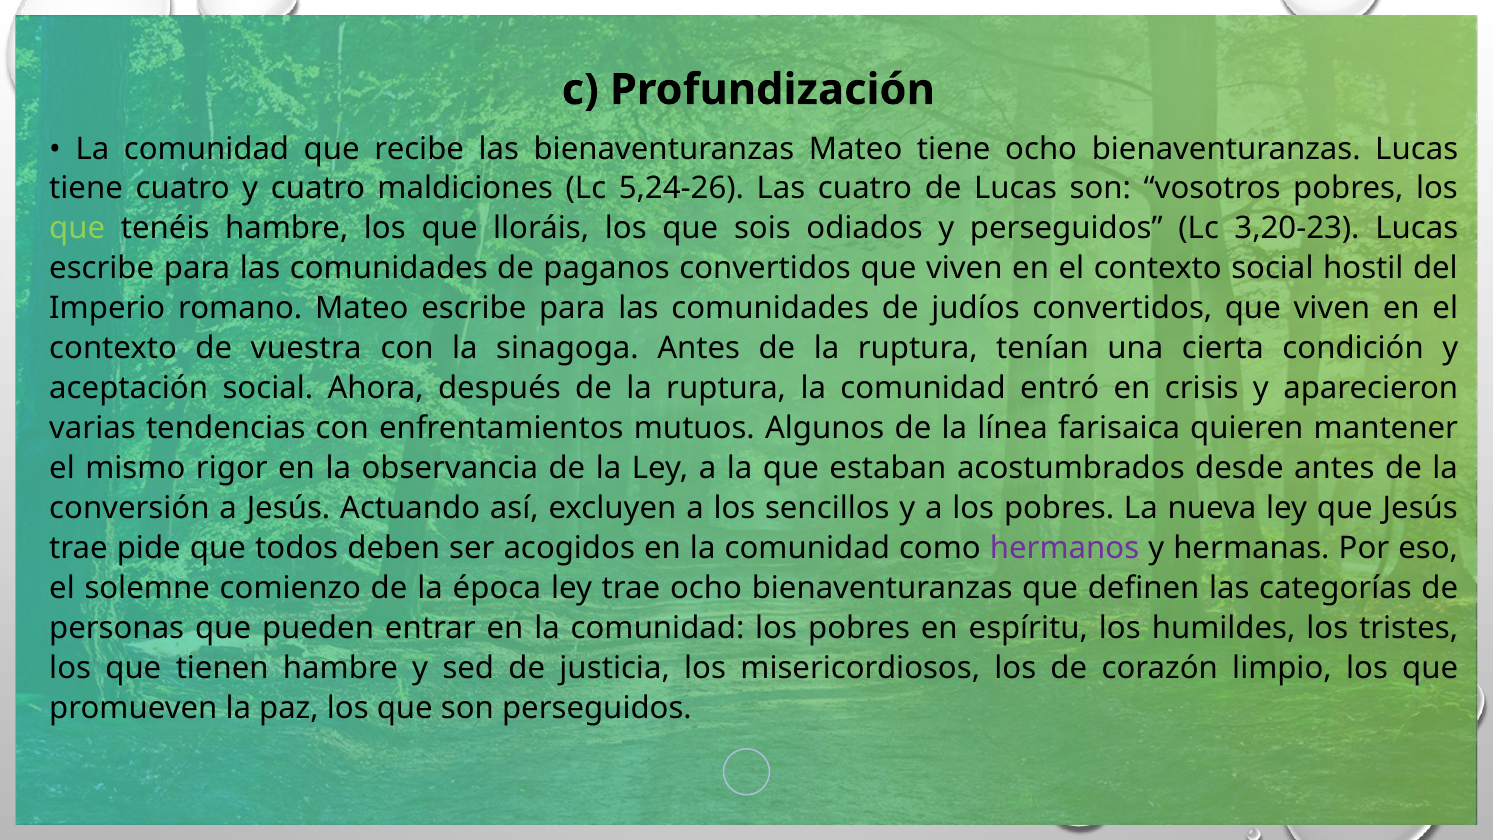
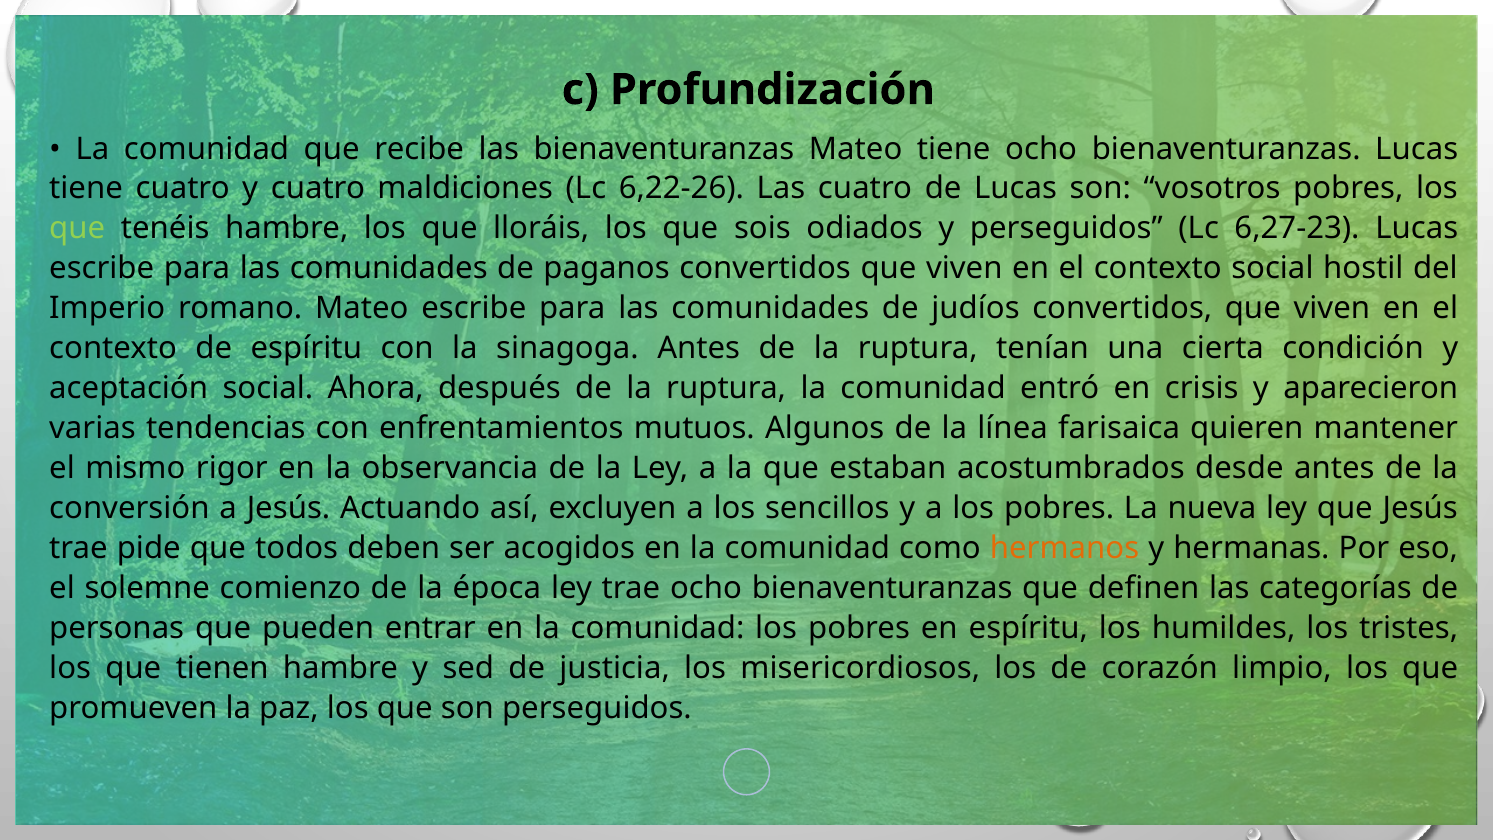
5,24-26: 5,24-26 -> 6,22-26 (681, 189)
3,20-23: 3,20-23 -> 6,27-23 (1297, 229)
de vuestra: vuestra -> espíritu (306, 348)
hermanos colour: purple -> orange (1065, 548)
